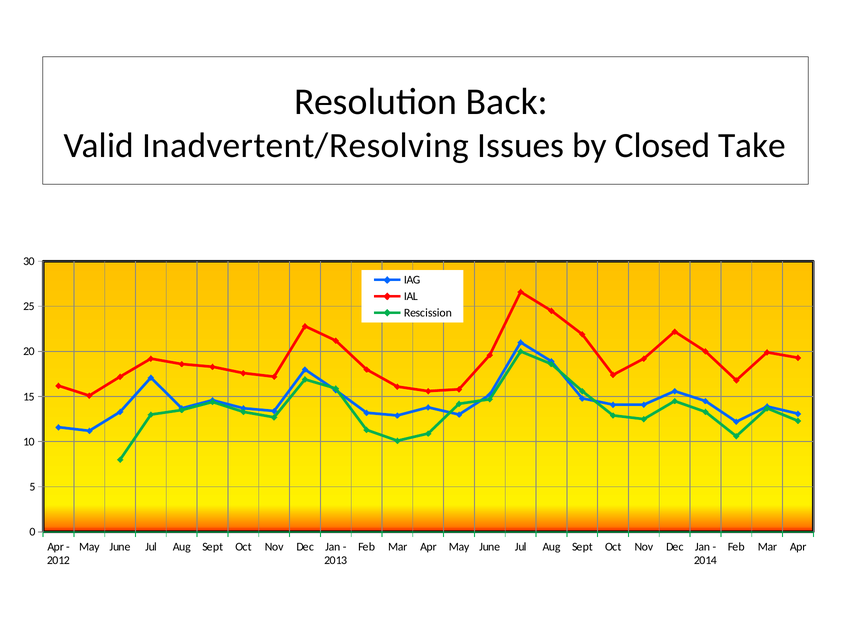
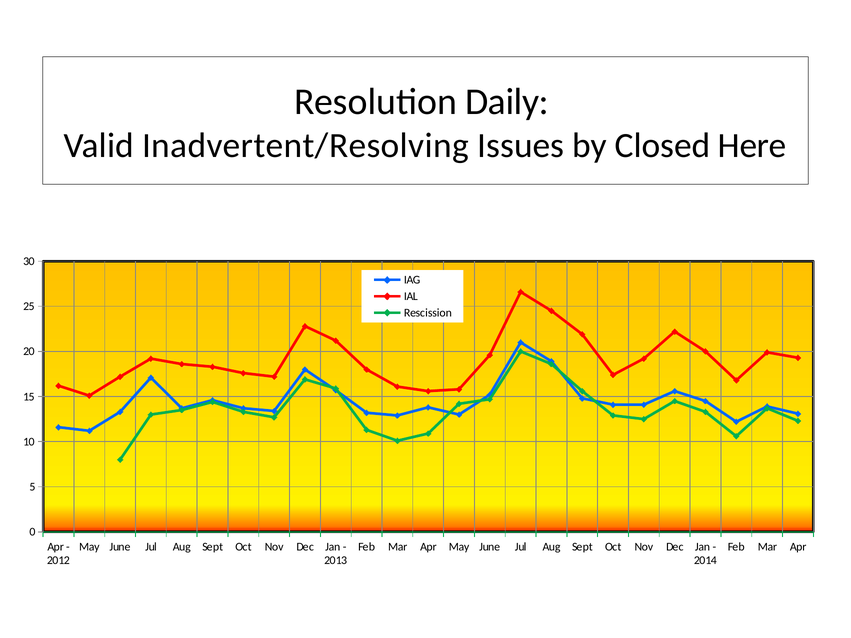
Back: Back -> Daily (507, 102)
Take: Take -> Here (752, 146)
